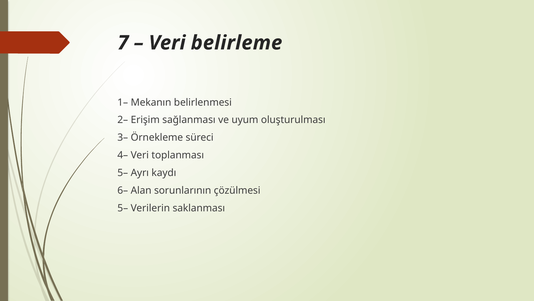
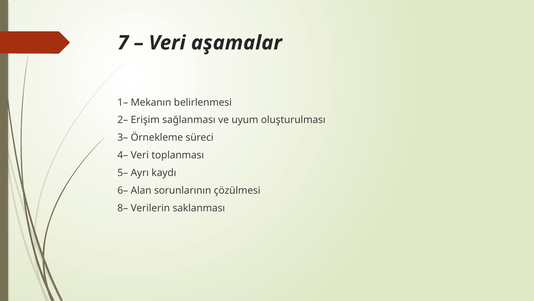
belirleme: belirleme -> aşamalar (237, 43)
5–: 5– -> 8– (123, 208)
